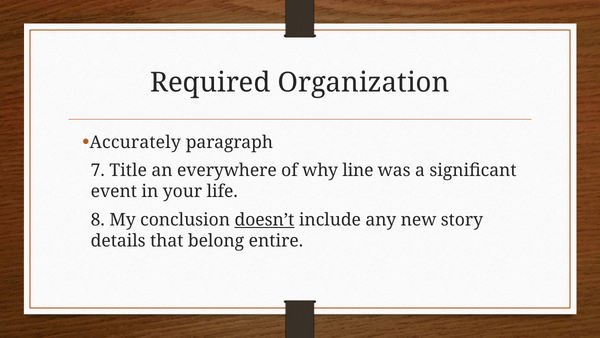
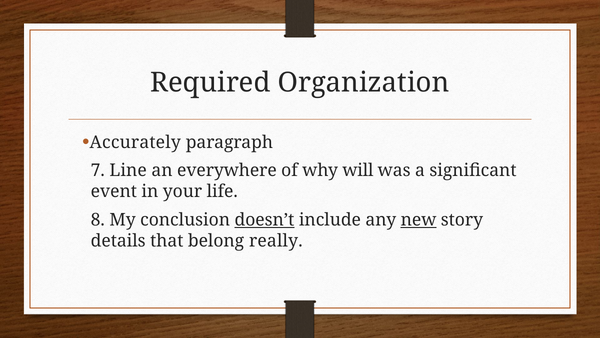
Title: Title -> Line (128, 170)
line: line -> will (358, 170)
new underline: none -> present (419, 220)
entire: entire -> really (276, 241)
